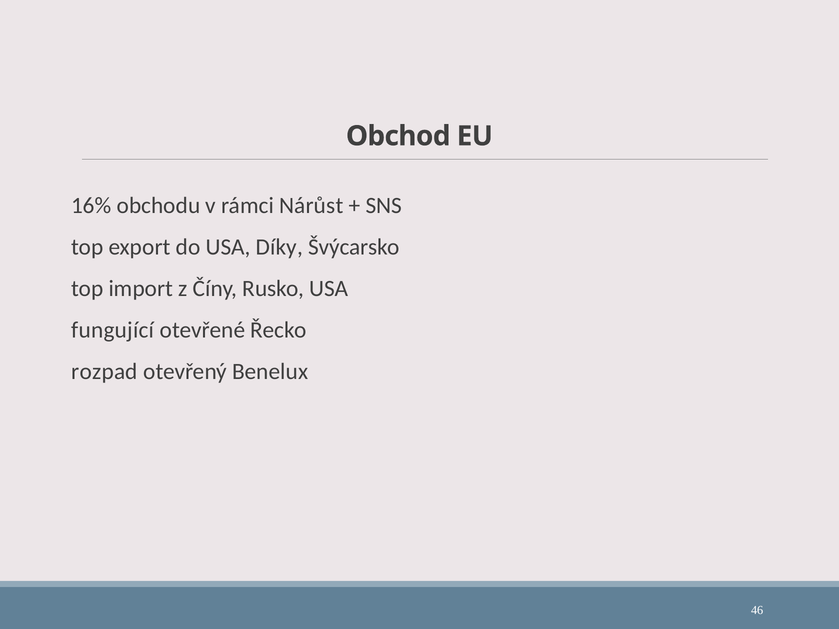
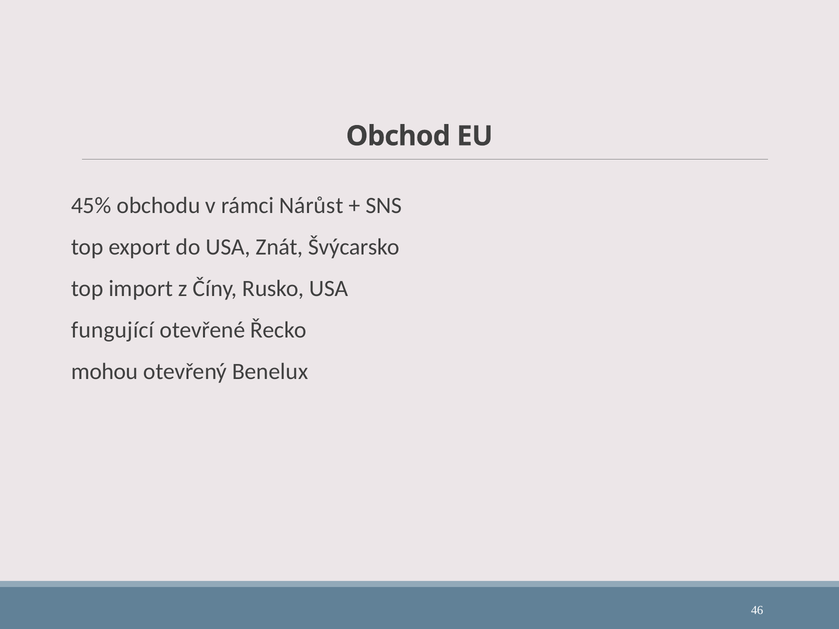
16%: 16% -> 45% (91, 206)
Díky: Díky -> Znát (279, 247)
rozpad: rozpad -> mohou (105, 372)
